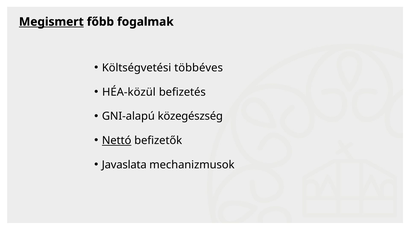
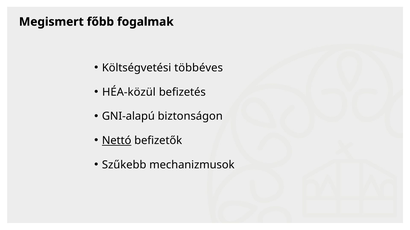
Megismert underline: present -> none (51, 22)
közegészség: közegészség -> biztonságon (190, 117)
Javaslata: Javaslata -> Szűkebb (124, 165)
